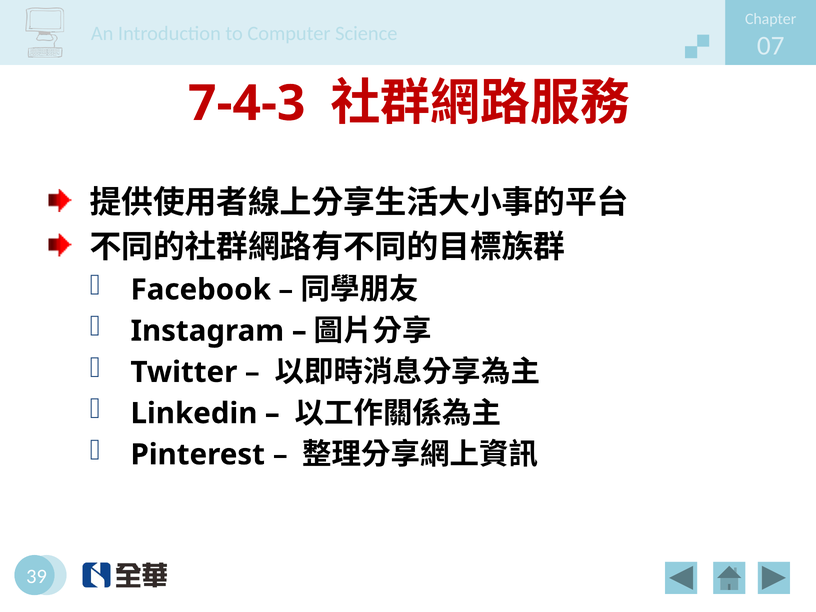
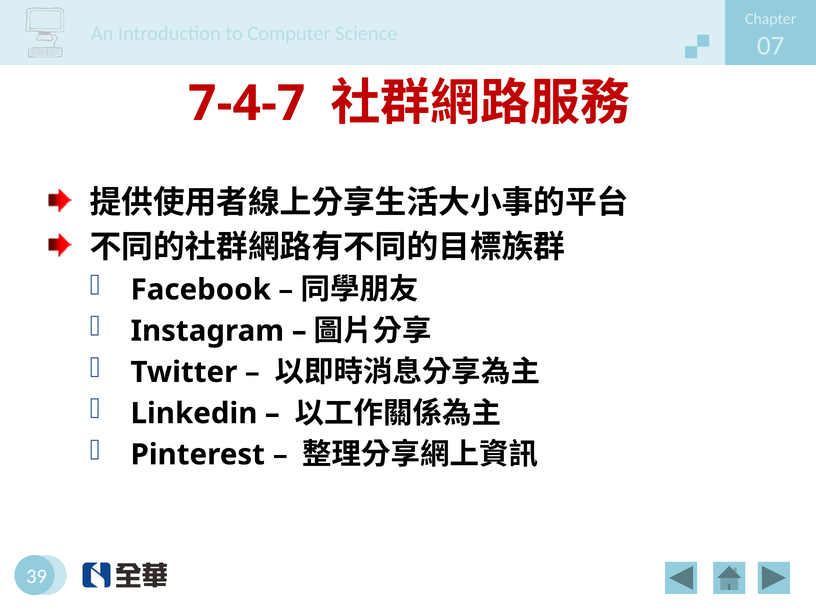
7-4-3: 7-4-3 -> 7-4-7 (247, 104)
